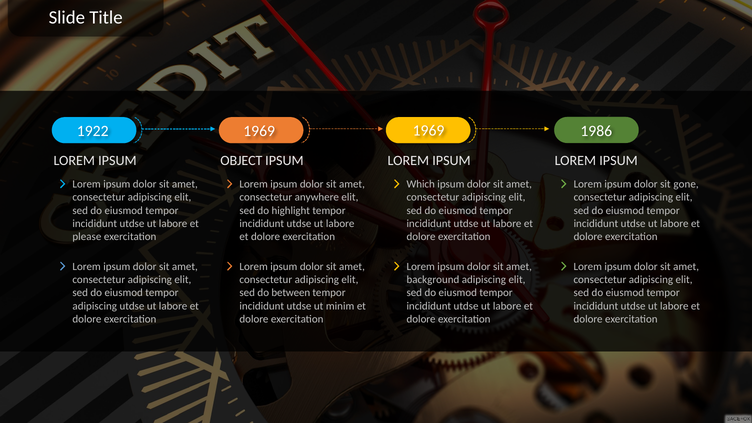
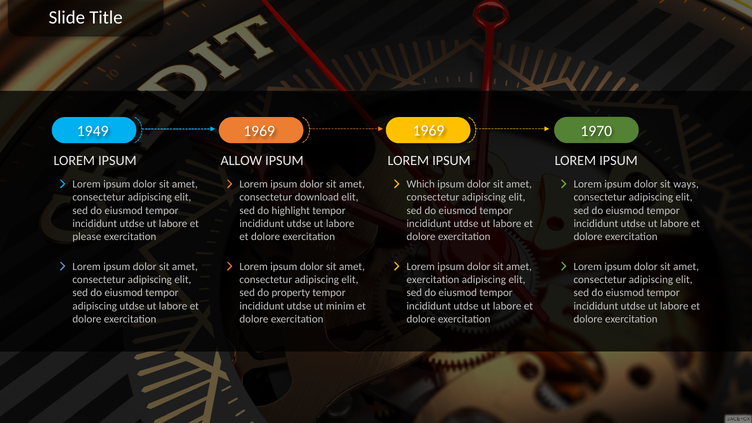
1922: 1922 -> 1949 (93, 131)
1986: 1986 -> 1970 (596, 131)
OBJECT: OBJECT -> ALLOW (241, 161)
gone: gone -> ways (686, 184)
anywhere: anywhere -> download (317, 197)
background: background -> exercitation (433, 280)
between: between -> property (291, 293)
